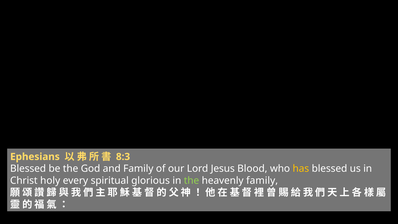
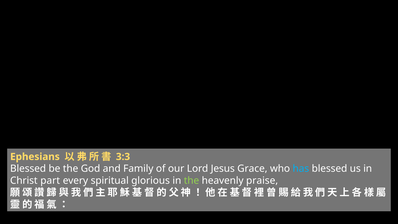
8:3: 8:3 -> 3:3 (123, 157)
Blood: Blood -> Grace (252, 169)
has colour: yellow -> light blue (301, 169)
holy: holy -> part (50, 181)
heavenly family: family -> praise (262, 181)
